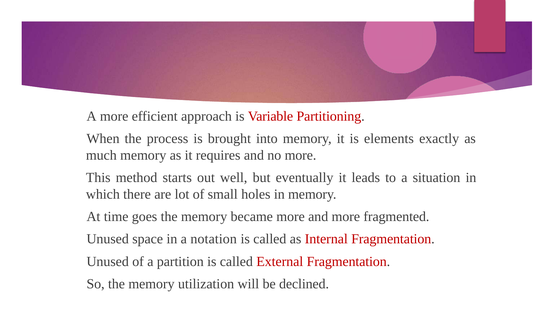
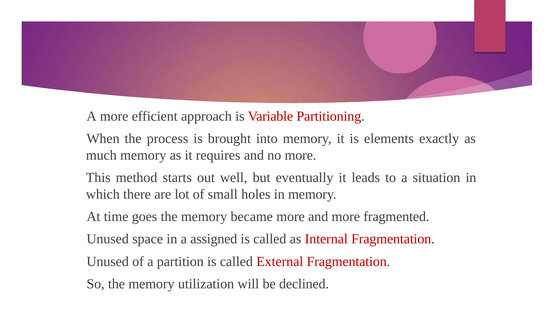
notation: notation -> assigned (214, 239)
